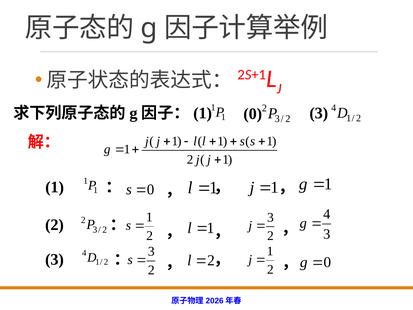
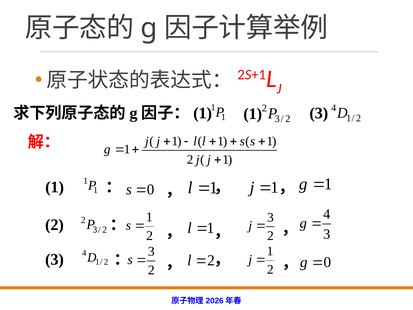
0: 0 -> 1 (253, 114)
